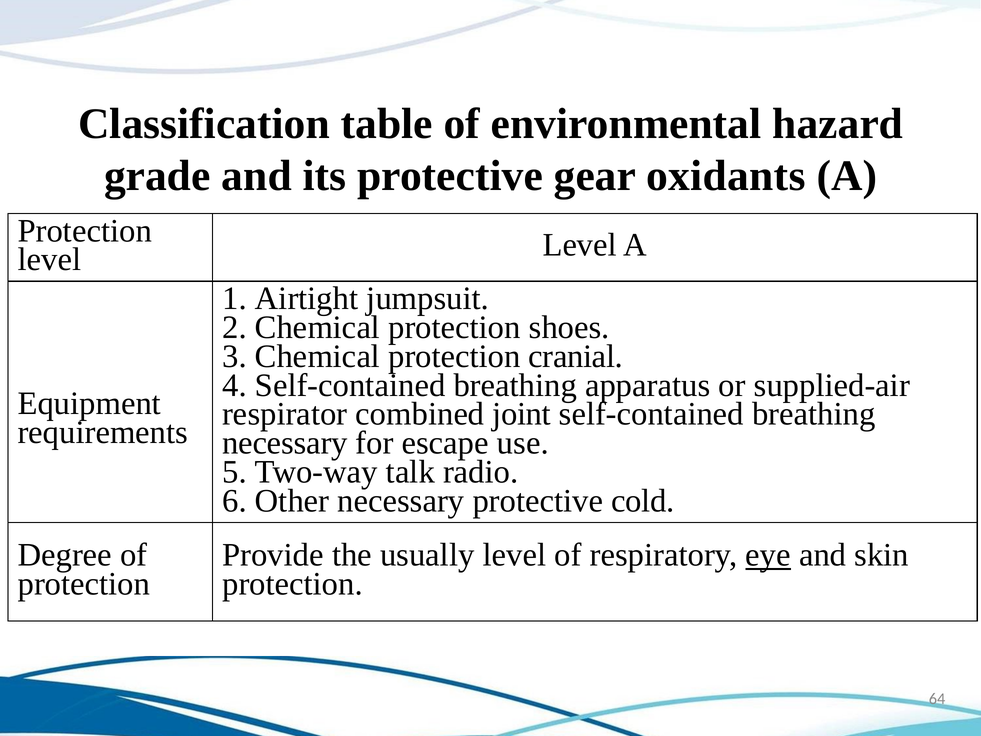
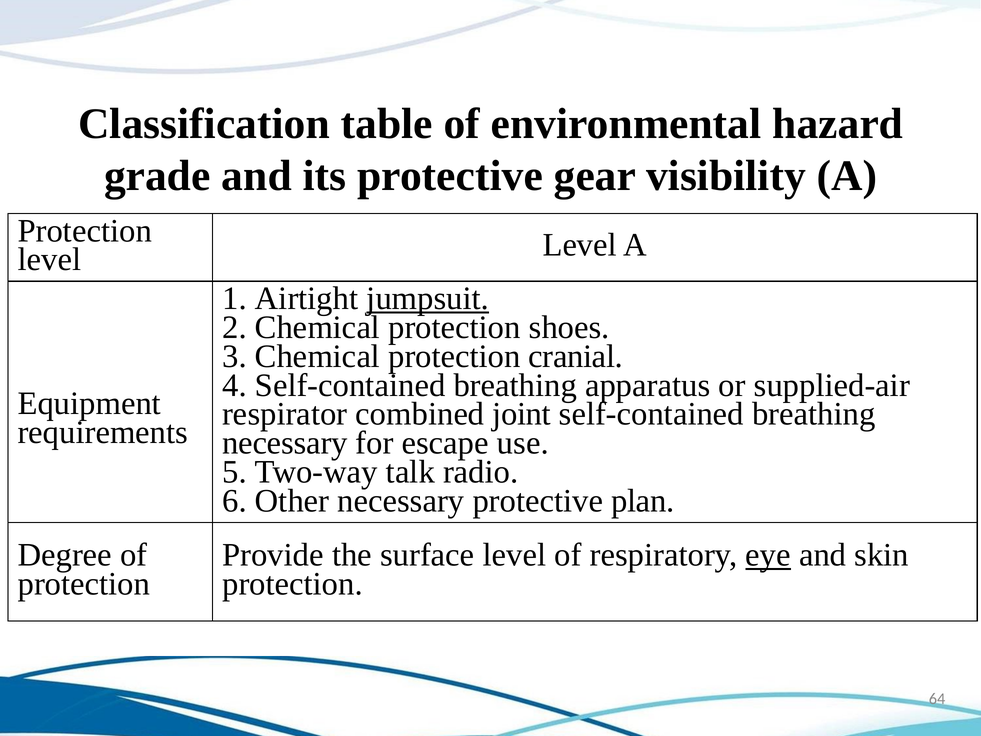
oxidants: oxidants -> visibility (726, 176)
jumpsuit underline: none -> present (428, 298)
cold: cold -> plan (643, 501)
usually: usually -> surface (427, 555)
